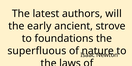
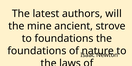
early: early -> mine (39, 26)
superfluous: superfluous -> foundations (37, 51)
